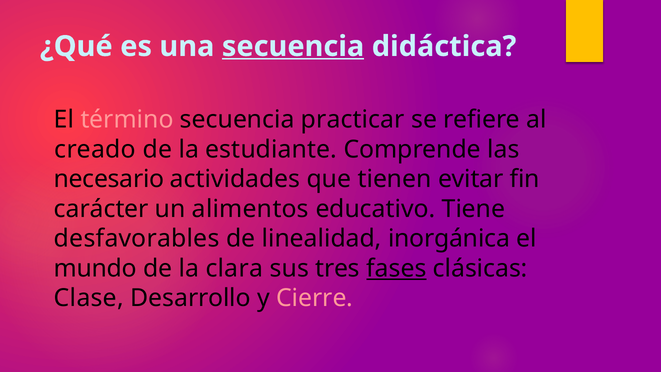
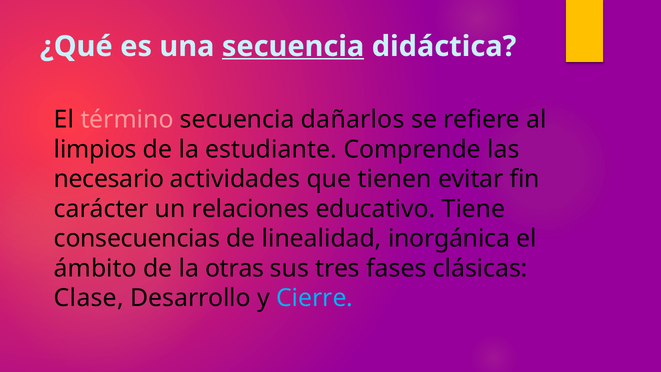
practicar: practicar -> dañarlos (353, 120)
creado: creado -> limpios (95, 149)
alimentos: alimentos -> relaciones (251, 209)
desfavorables: desfavorables -> consecuencias (137, 239)
mundo: mundo -> ámbito (95, 268)
clara: clara -> otras (235, 268)
fases underline: present -> none (396, 268)
Cierre colour: pink -> light blue (315, 298)
